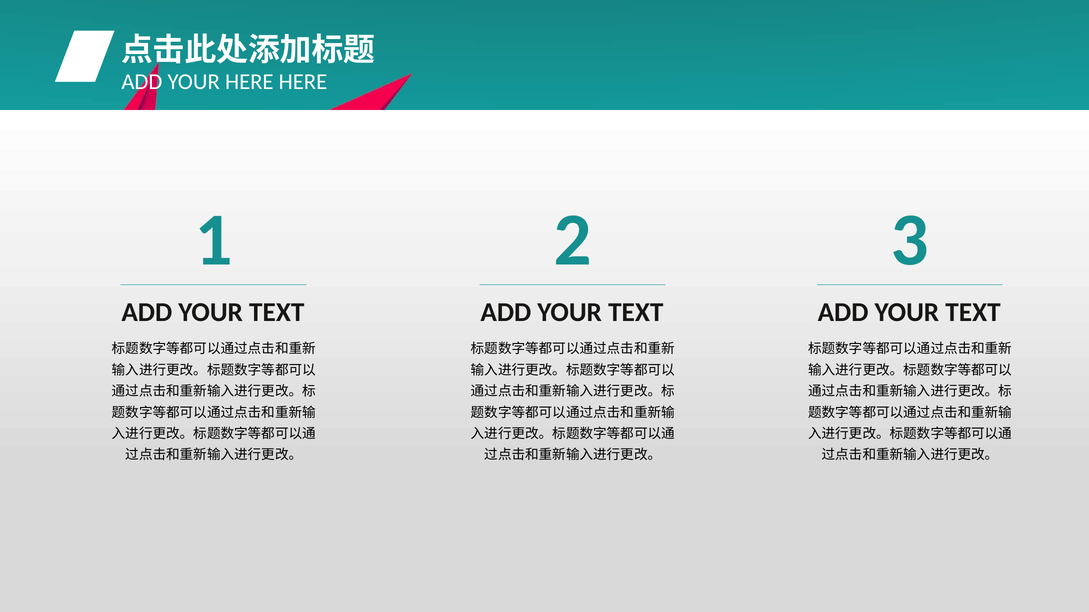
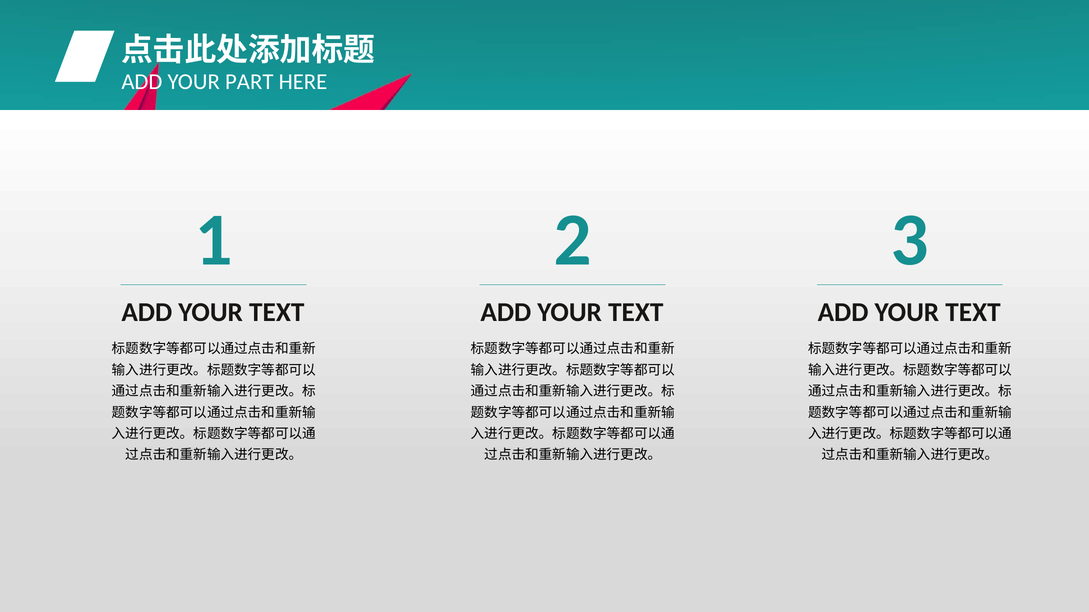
YOUR HERE: HERE -> PART (249, 82)
